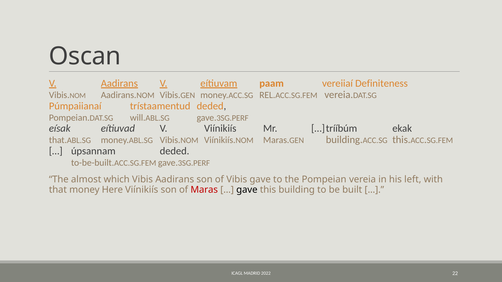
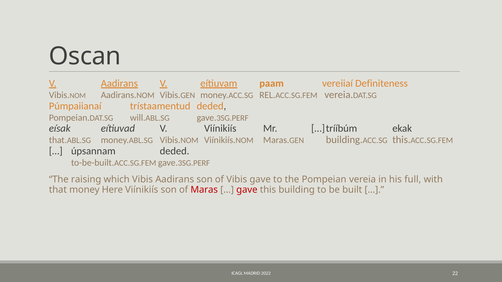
almost: almost -> raising (86, 180)
left: left -> full (413, 180)
gave colour: black -> red (247, 190)
